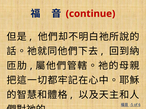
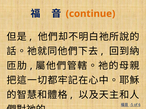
continue colour: red -> orange (90, 14)
